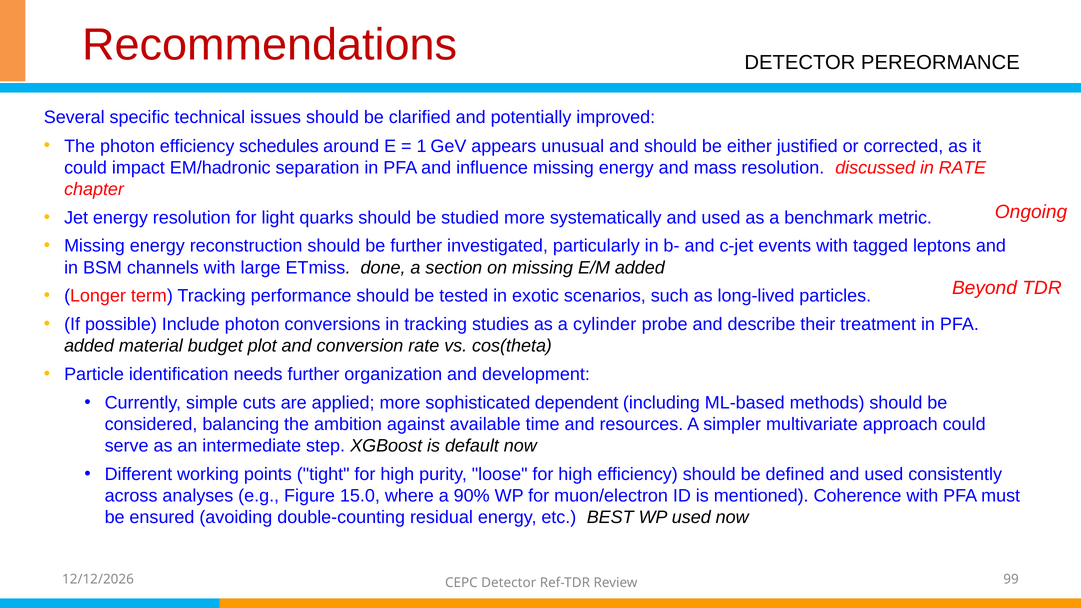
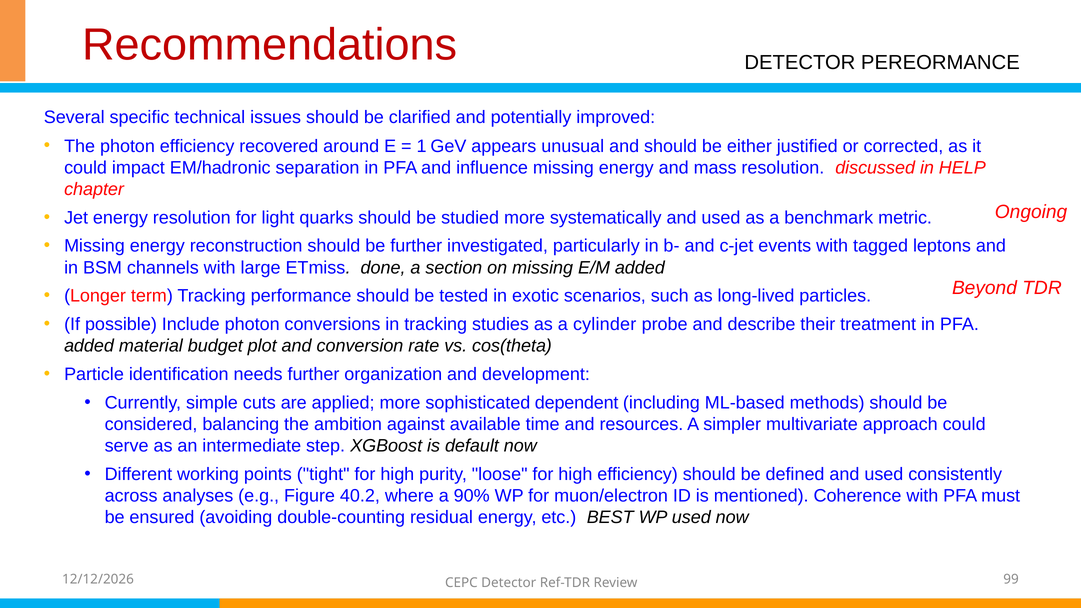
schedules: schedules -> recovered (279, 146)
in RATE: RATE -> HELP (962, 168)
15.0: 15.0 -> 40.2 (360, 496)
